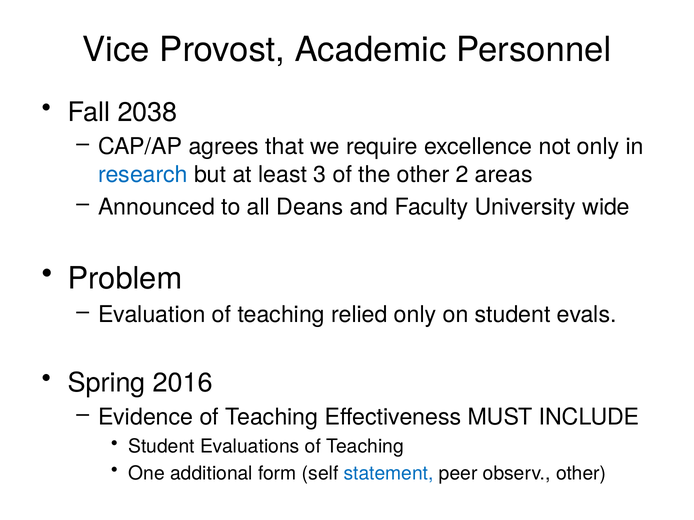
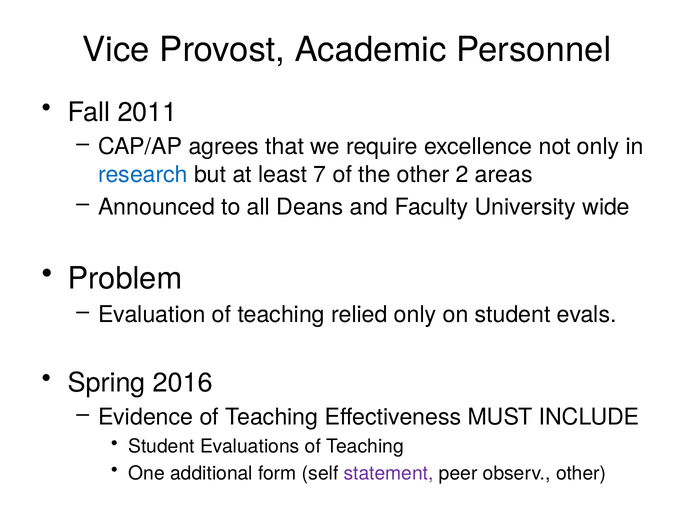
2038: 2038 -> 2011 (147, 113)
3: 3 -> 7 (320, 175)
statement colour: blue -> purple (389, 474)
